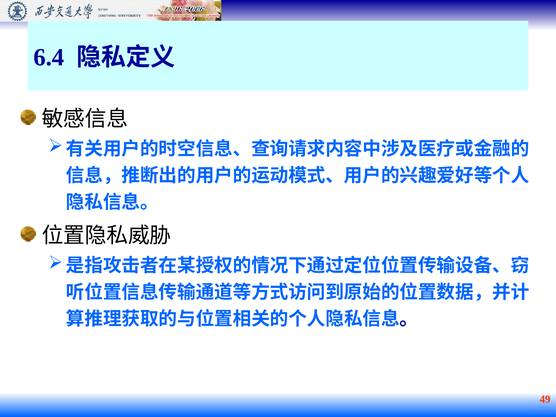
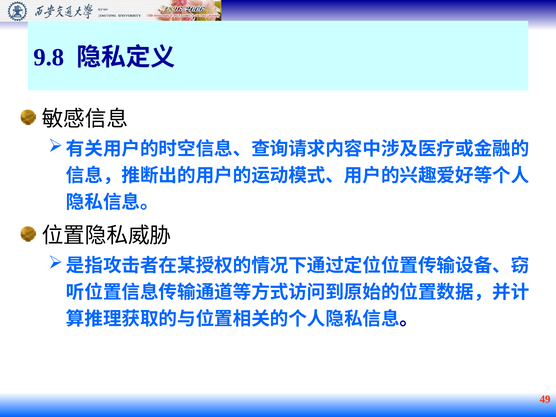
6.4: 6.4 -> 9.8 (49, 57)
